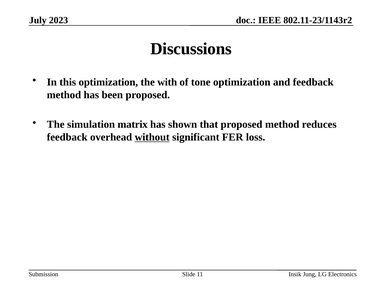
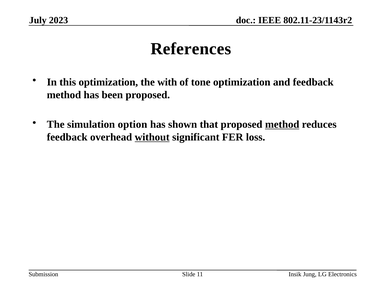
Discussions: Discussions -> References (191, 49)
matrix: matrix -> option (133, 125)
method underline: none -> present (282, 125)
